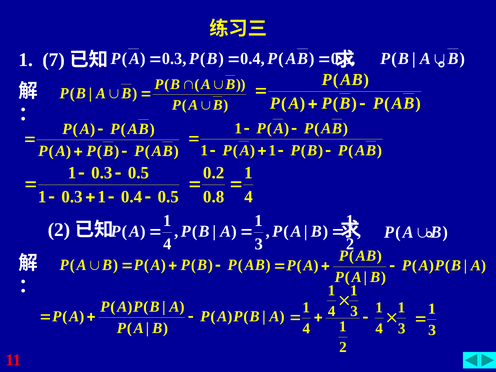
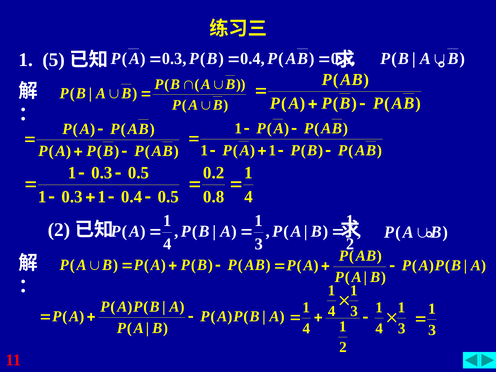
7: 7 -> 5 (54, 60)
